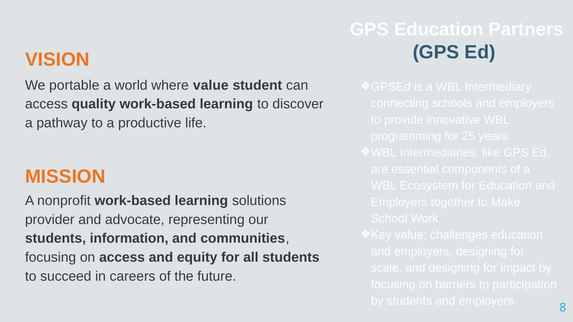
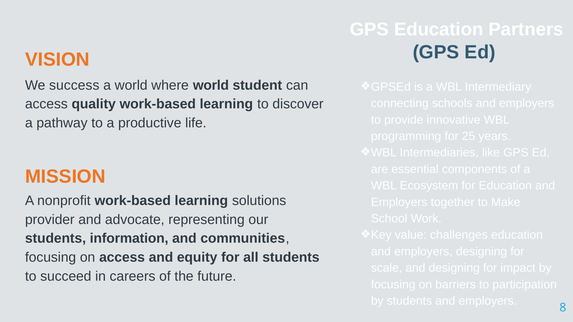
portable: portable -> success (74, 85)
where value: value -> world (211, 85)
